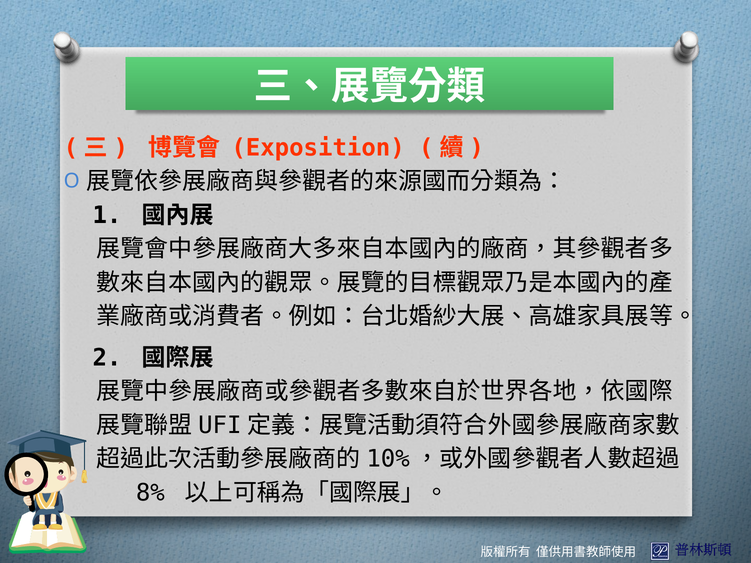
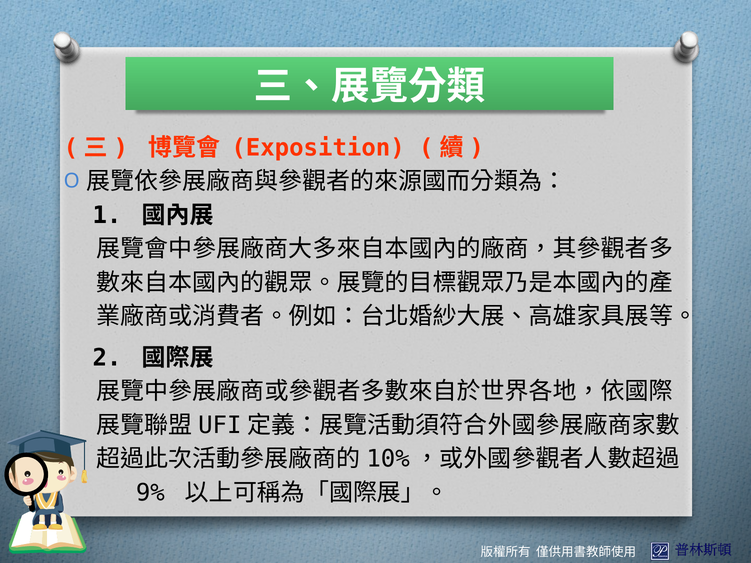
8%: 8% -> 9% (150, 493)
